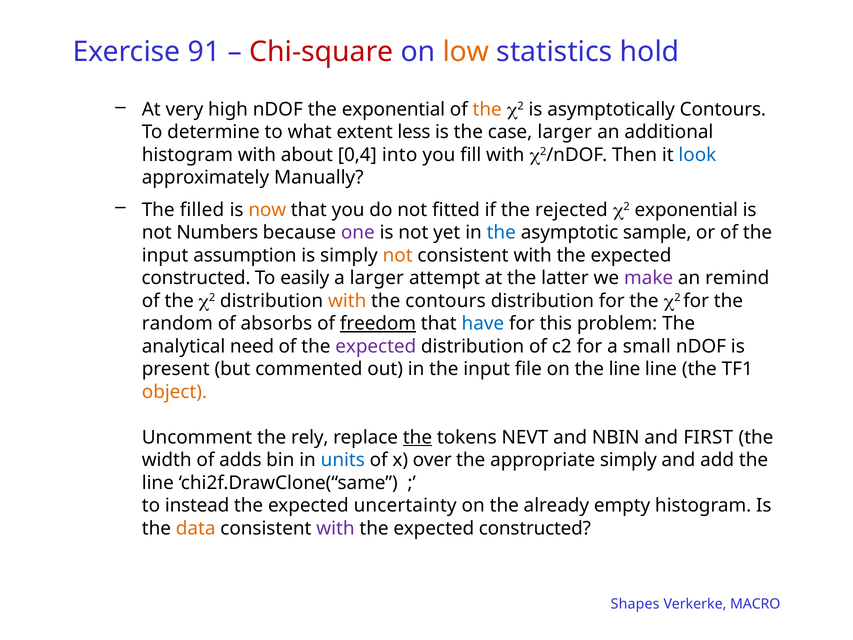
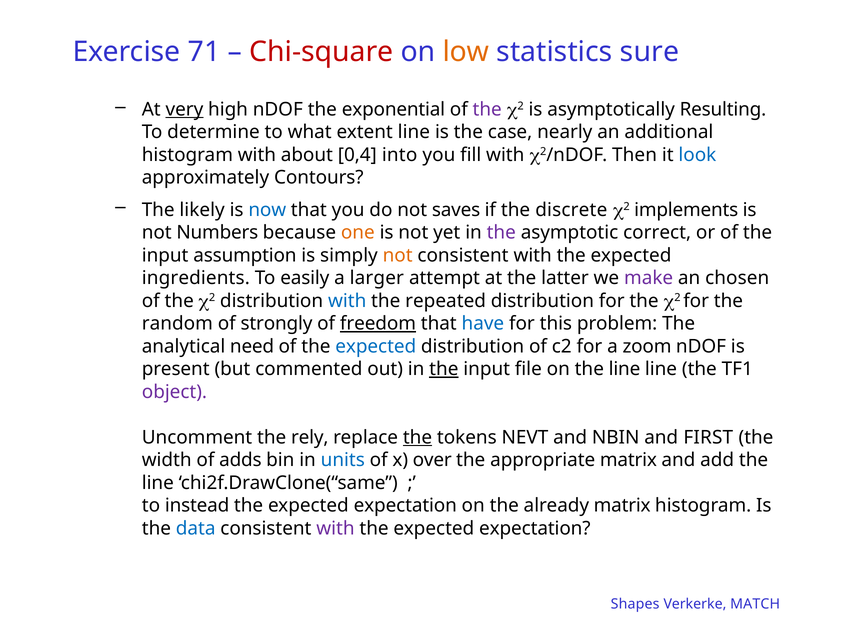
91: 91 -> 71 (204, 52)
hold: hold -> sure (650, 52)
very underline: none -> present (184, 109)
the colour: orange -> purple (487, 109)
asymptotically Contours: Contours -> Resulting (723, 109)
extent less: less -> line (414, 132)
case larger: larger -> nearly (565, 132)
Manually: Manually -> Contours (319, 178)
filled: filled -> likely (202, 210)
now colour: orange -> blue (267, 210)
fitted: fitted -> saves (456, 210)
rejected: rejected -> discrete (571, 210)
c2 exponential: exponential -> implements (686, 210)
one colour: purple -> orange (358, 233)
the colour: blue -> purple (501, 233)
sample: sample -> correct (657, 233)
constructed: constructed -> ingredients (196, 278)
remind: remind -> chosen (737, 278)
with colour: orange -> blue (347, 301)
the contours: contours -> repeated (446, 301)
absorbs: absorbs -> strongly (276, 323)
expected colour: purple -> blue (376, 346)
small: small -> zoom (647, 346)
the underline: none -> present (444, 369)
object colour: orange -> purple (174, 392)
appropriate simply: simply -> matrix (628, 460)
uncertainty: uncertainty -> expectation (405, 505)
already empty: empty -> matrix (622, 505)
data colour: orange -> blue (196, 528)
constructed: constructed -> expectation (535, 528)
MACRO: MACRO -> MATCH (755, 604)
